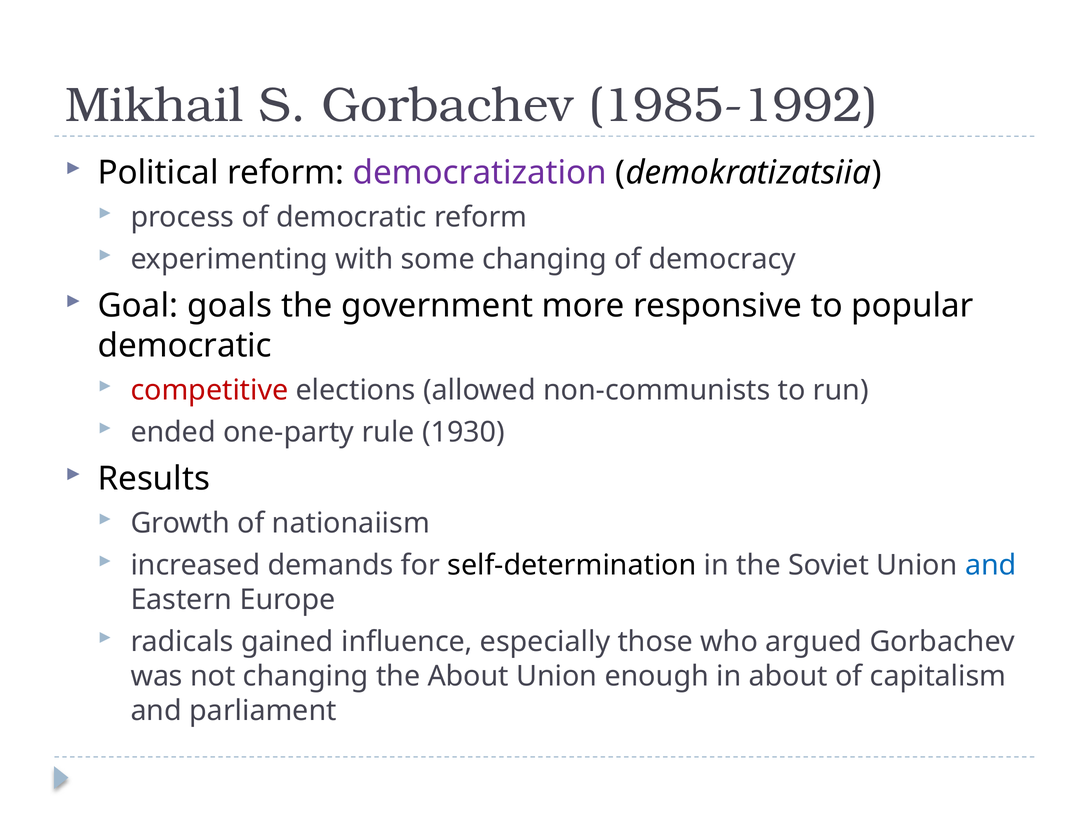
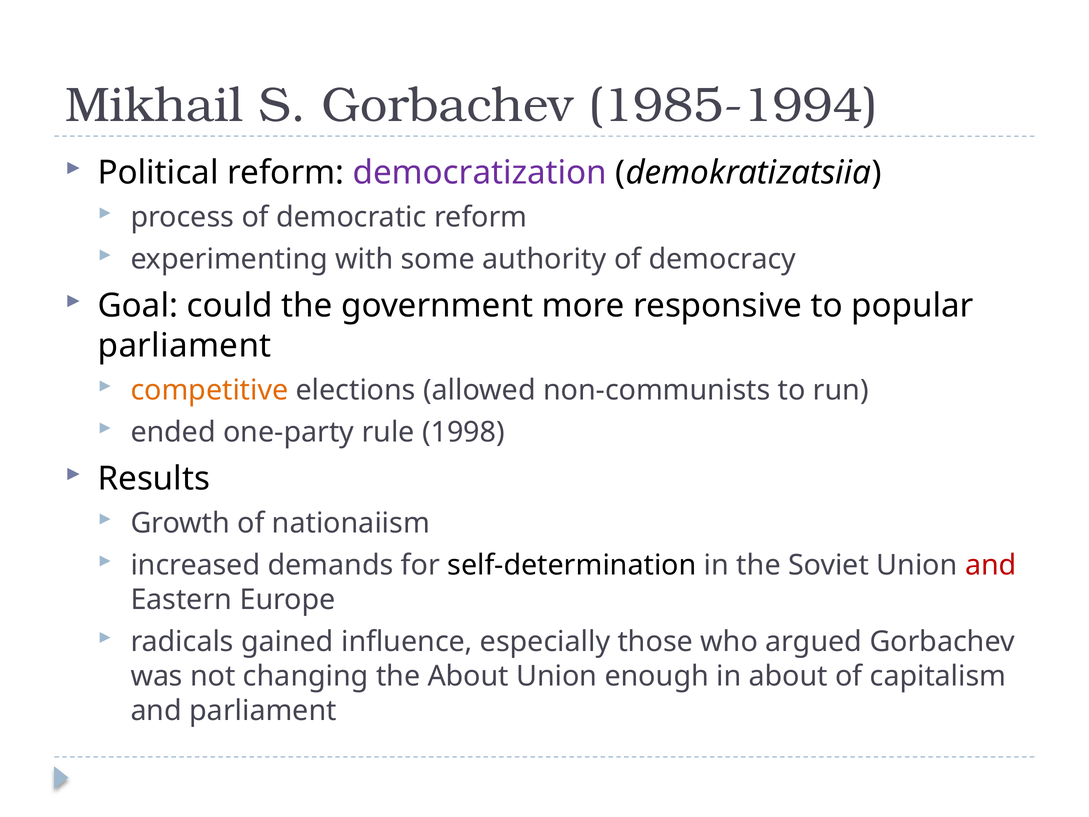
1985-1992: 1985-1992 -> 1985-1994 (733, 105)
some changing: changing -> authority (544, 259)
goals: goals -> could (230, 306)
democratic: democratic -> parliament (185, 346)
competitive colour: red -> orange (209, 390)
1930: 1930 -> 1998 (463, 432)
and colour: blue -> red (991, 565)
